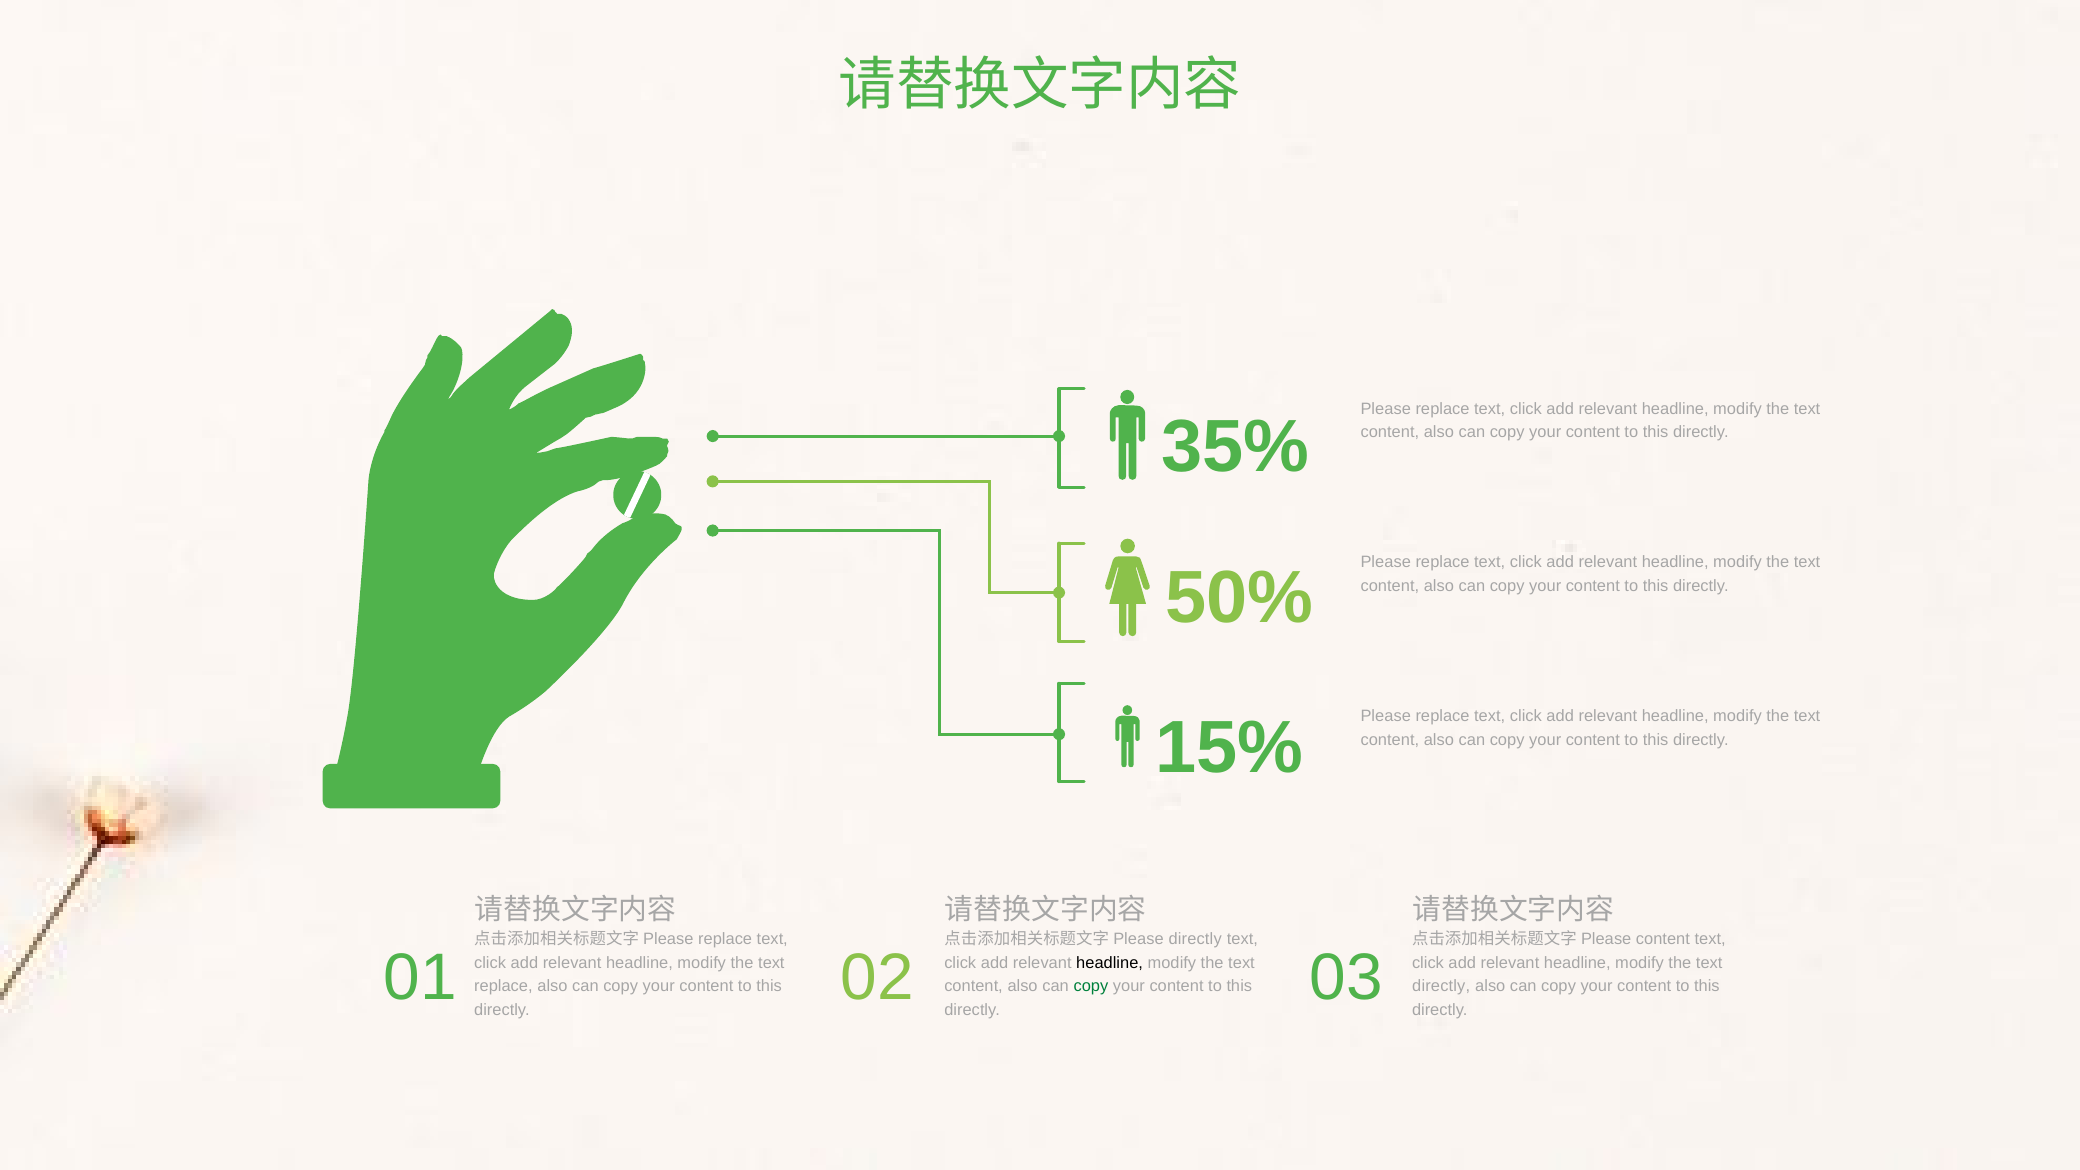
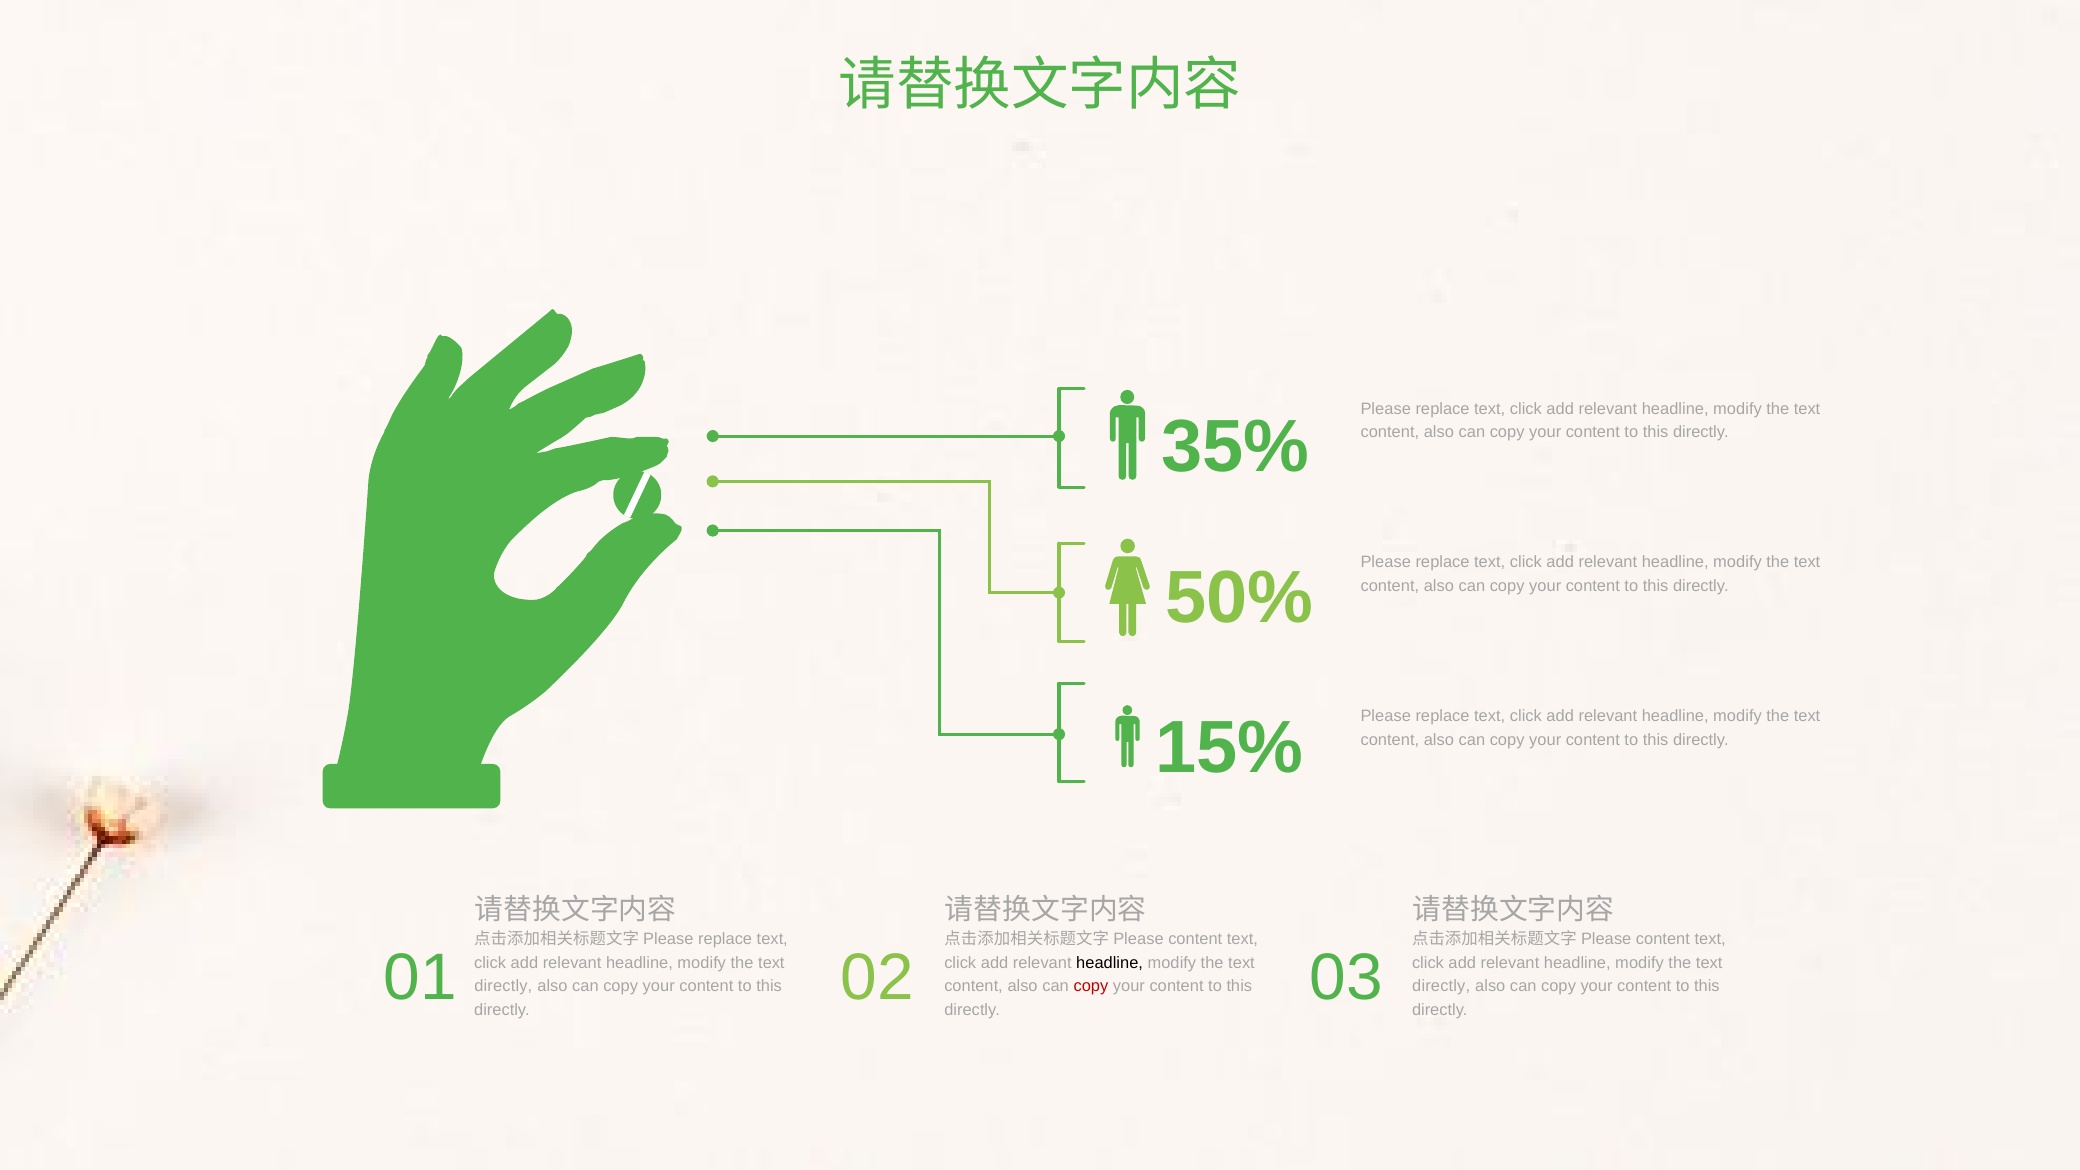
directly: directly -> content (1195, 939)
replace: replace -> directly (503, 986)
copy colour: green -> red (1091, 986)
